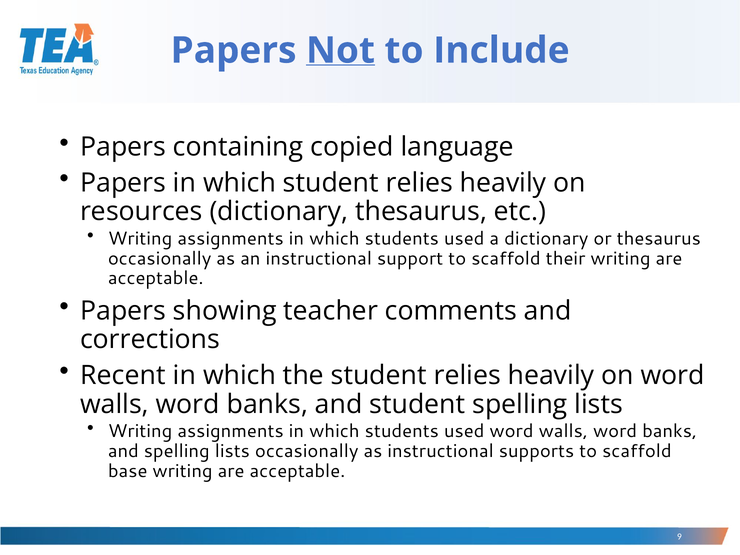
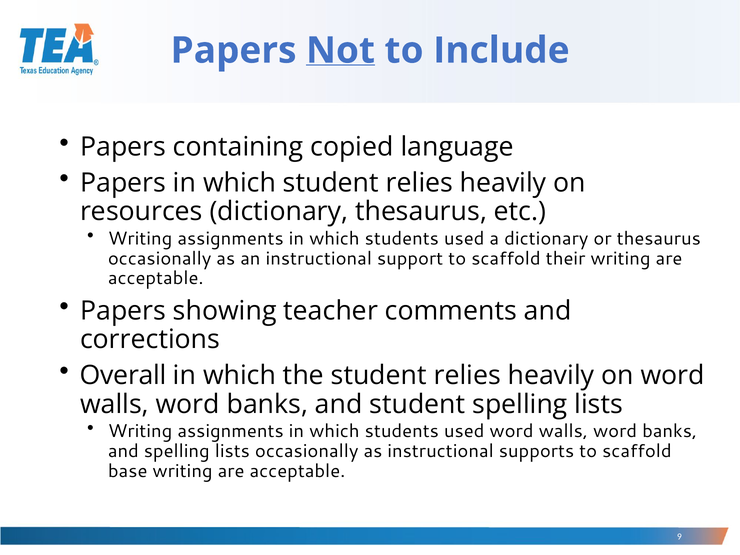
Recent: Recent -> Overall (123, 375)
